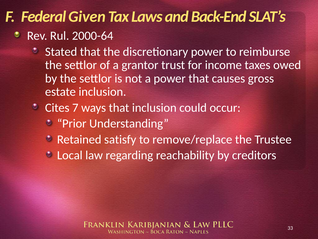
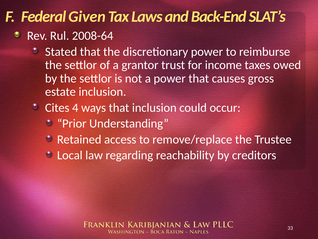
2000-64: 2000-64 -> 2008-64 (93, 36)
7: 7 -> 4 (75, 108)
satisfy: satisfy -> access (120, 139)
